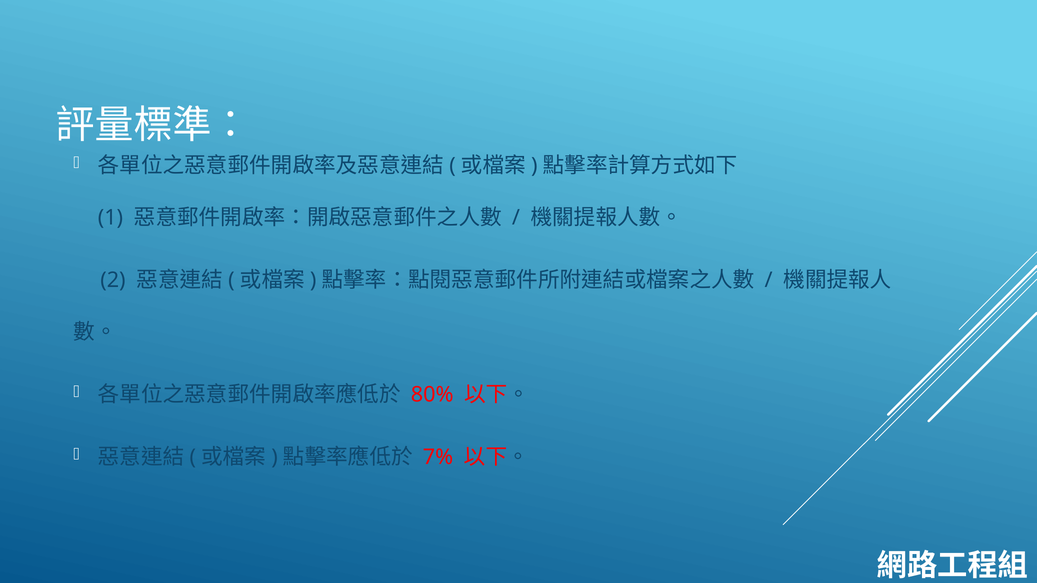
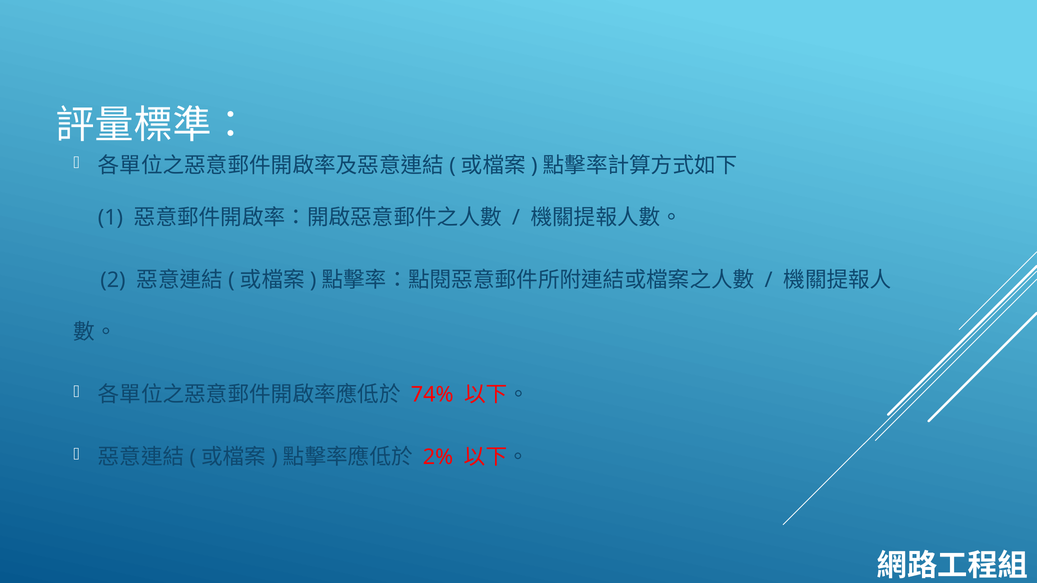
80%: 80% -> 74% (432, 395)
7%: 7% -> 2% (438, 457)
